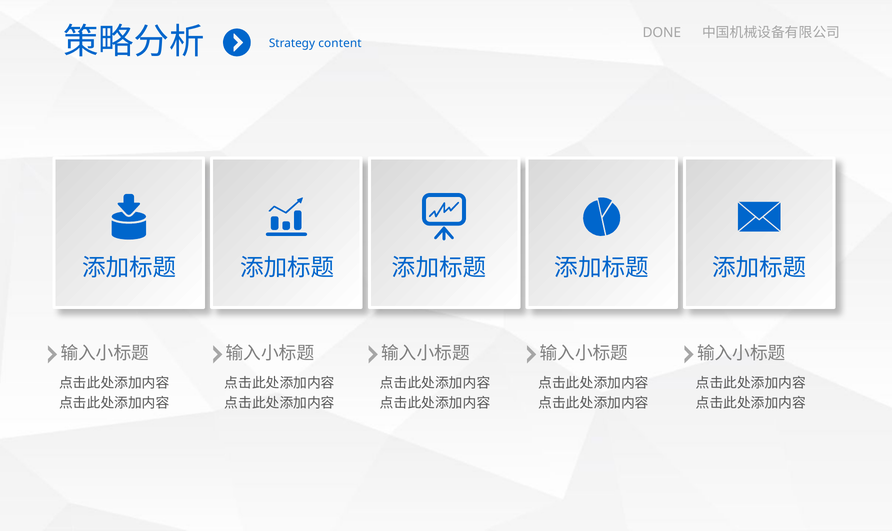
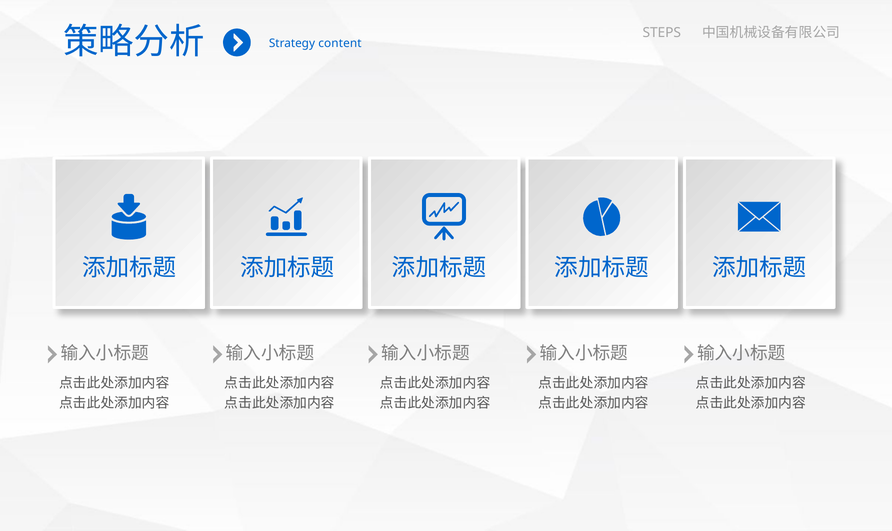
DONE: DONE -> STEPS (662, 33)
